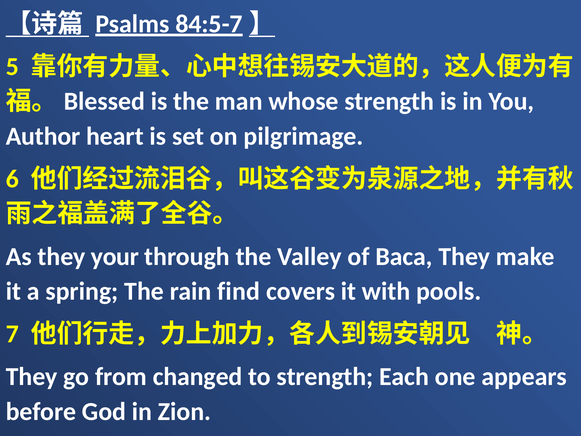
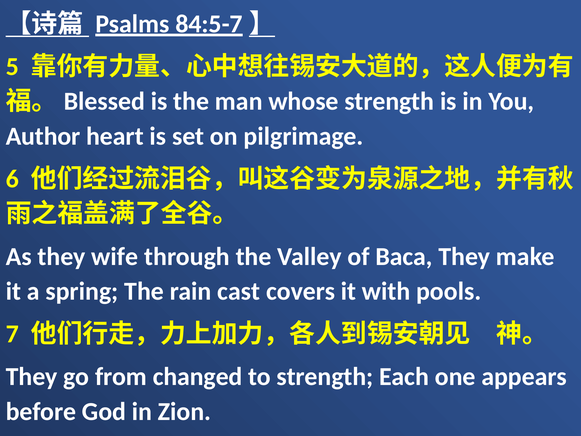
your: your -> wife (115, 256)
find: find -> cast (239, 291)
